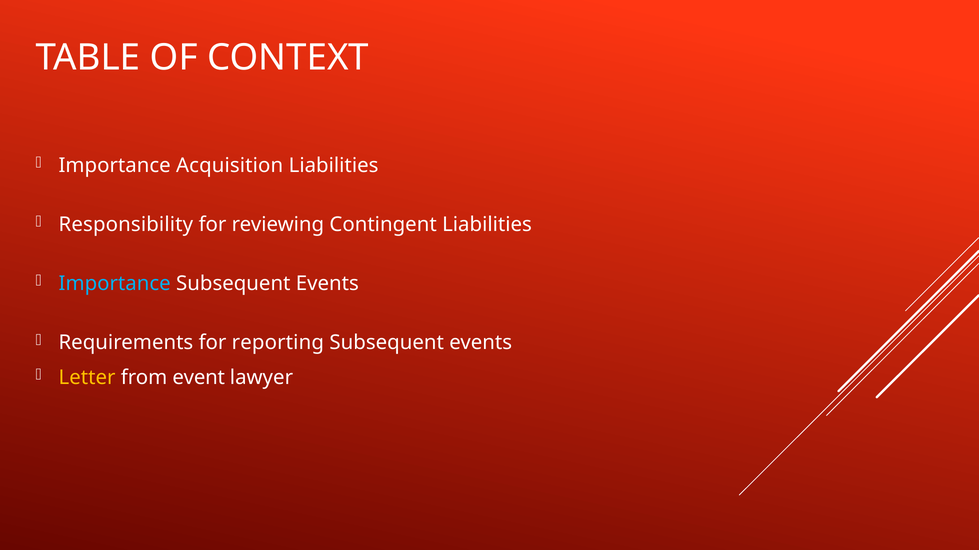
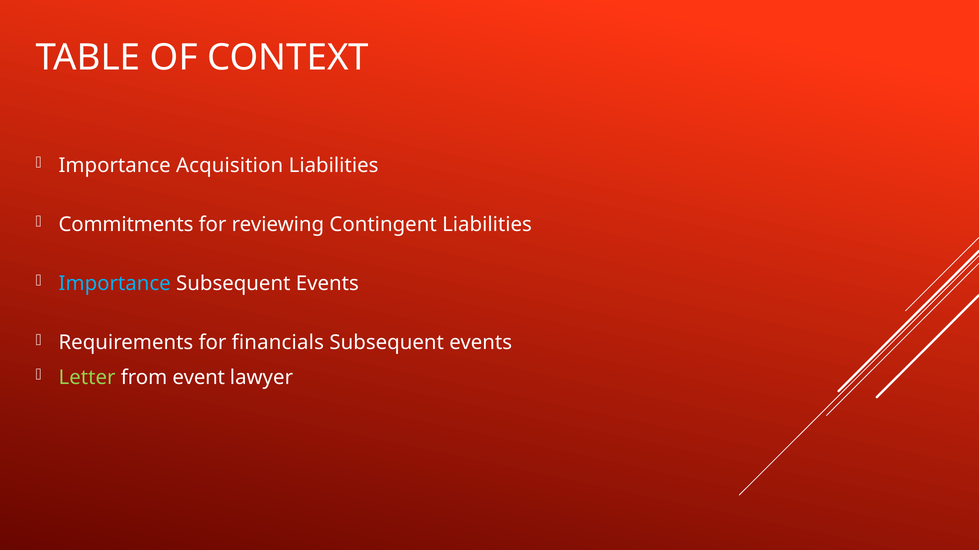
Responsibility: Responsibility -> Commitments (126, 225)
reporting: reporting -> financials (278, 343)
Letter colour: yellow -> light green (87, 378)
